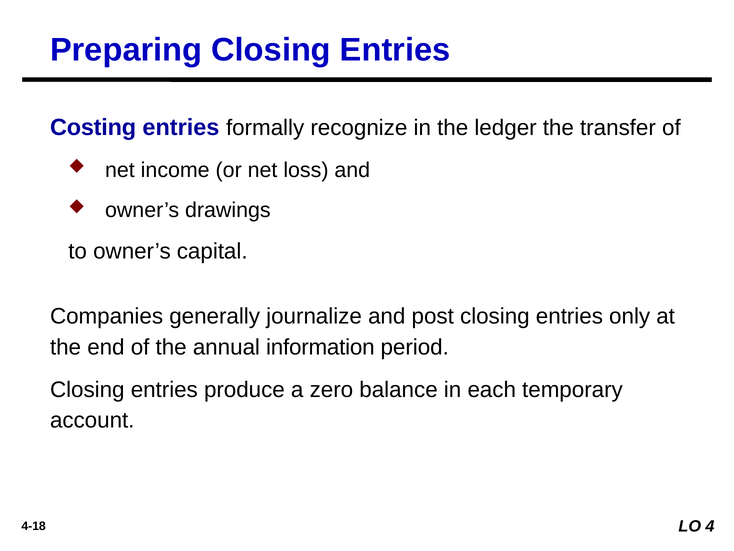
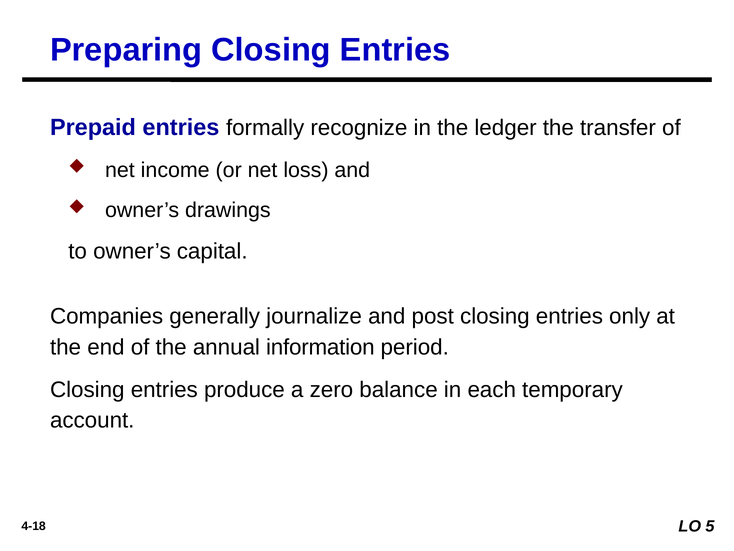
Costing: Costing -> Prepaid (93, 127)
4: 4 -> 5 (710, 526)
